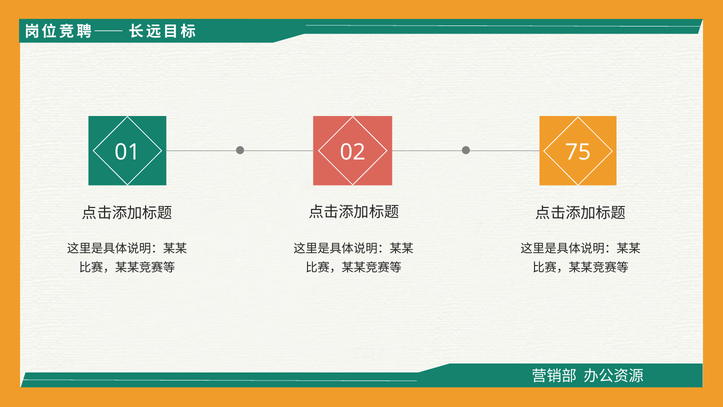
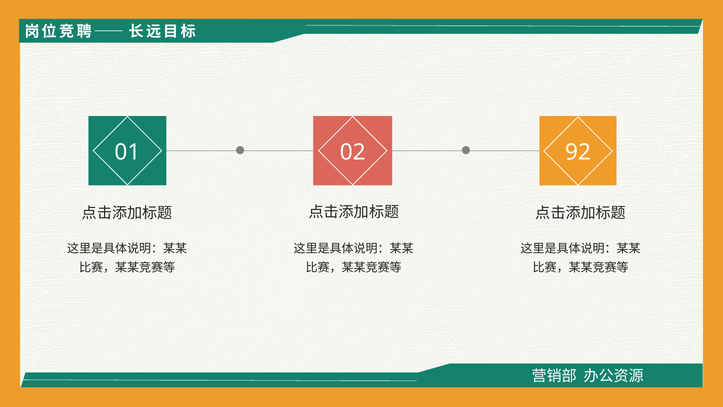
75: 75 -> 92 (578, 152)
